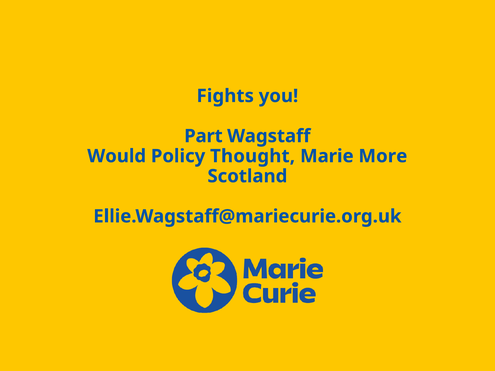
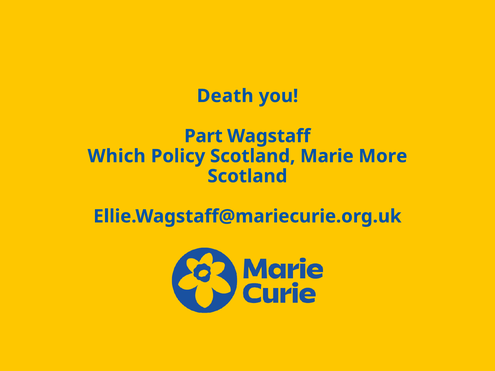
Fights: Fights -> Death (225, 96)
Would: Would -> Which (117, 156)
Policy Thought: Thought -> Scotland (253, 156)
